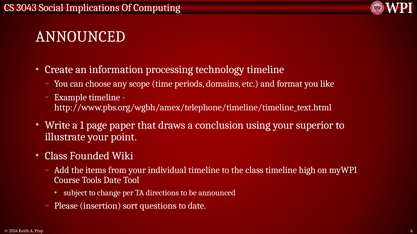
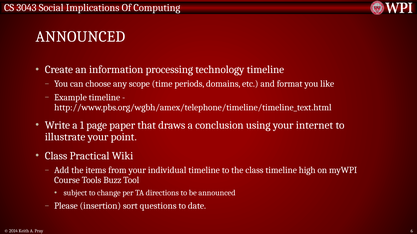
superior: superior -> internet (315, 125)
Founded: Founded -> Practical (90, 156)
Date: Date -> Buzz (112, 181)
